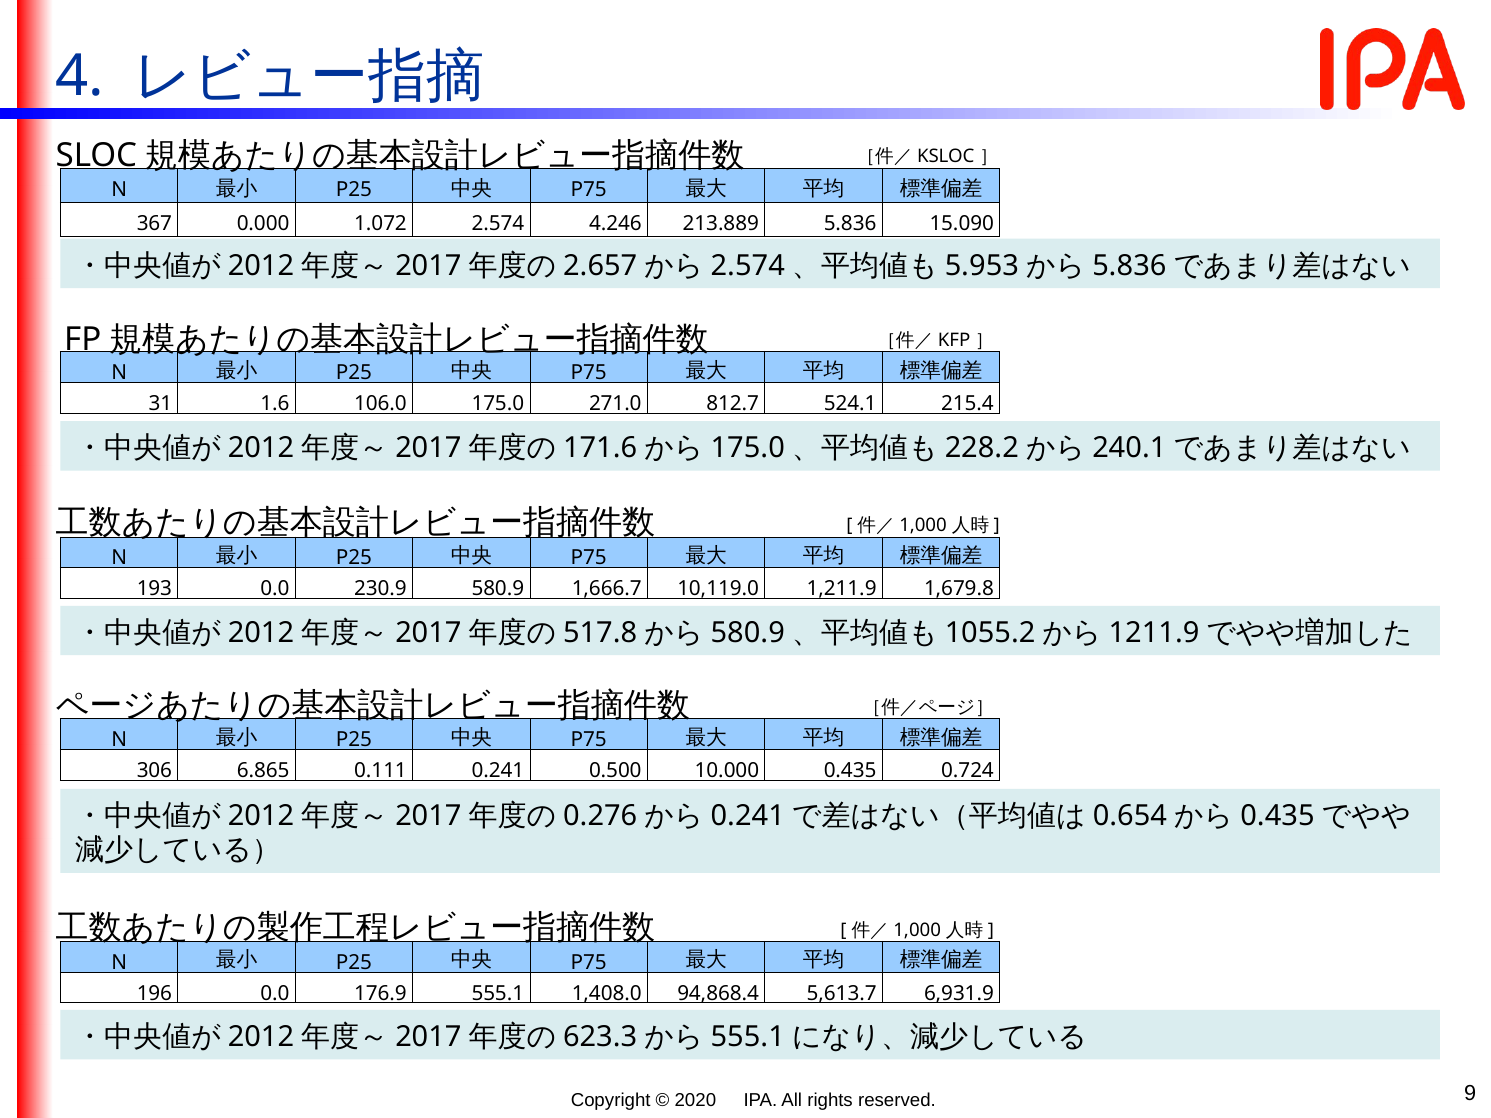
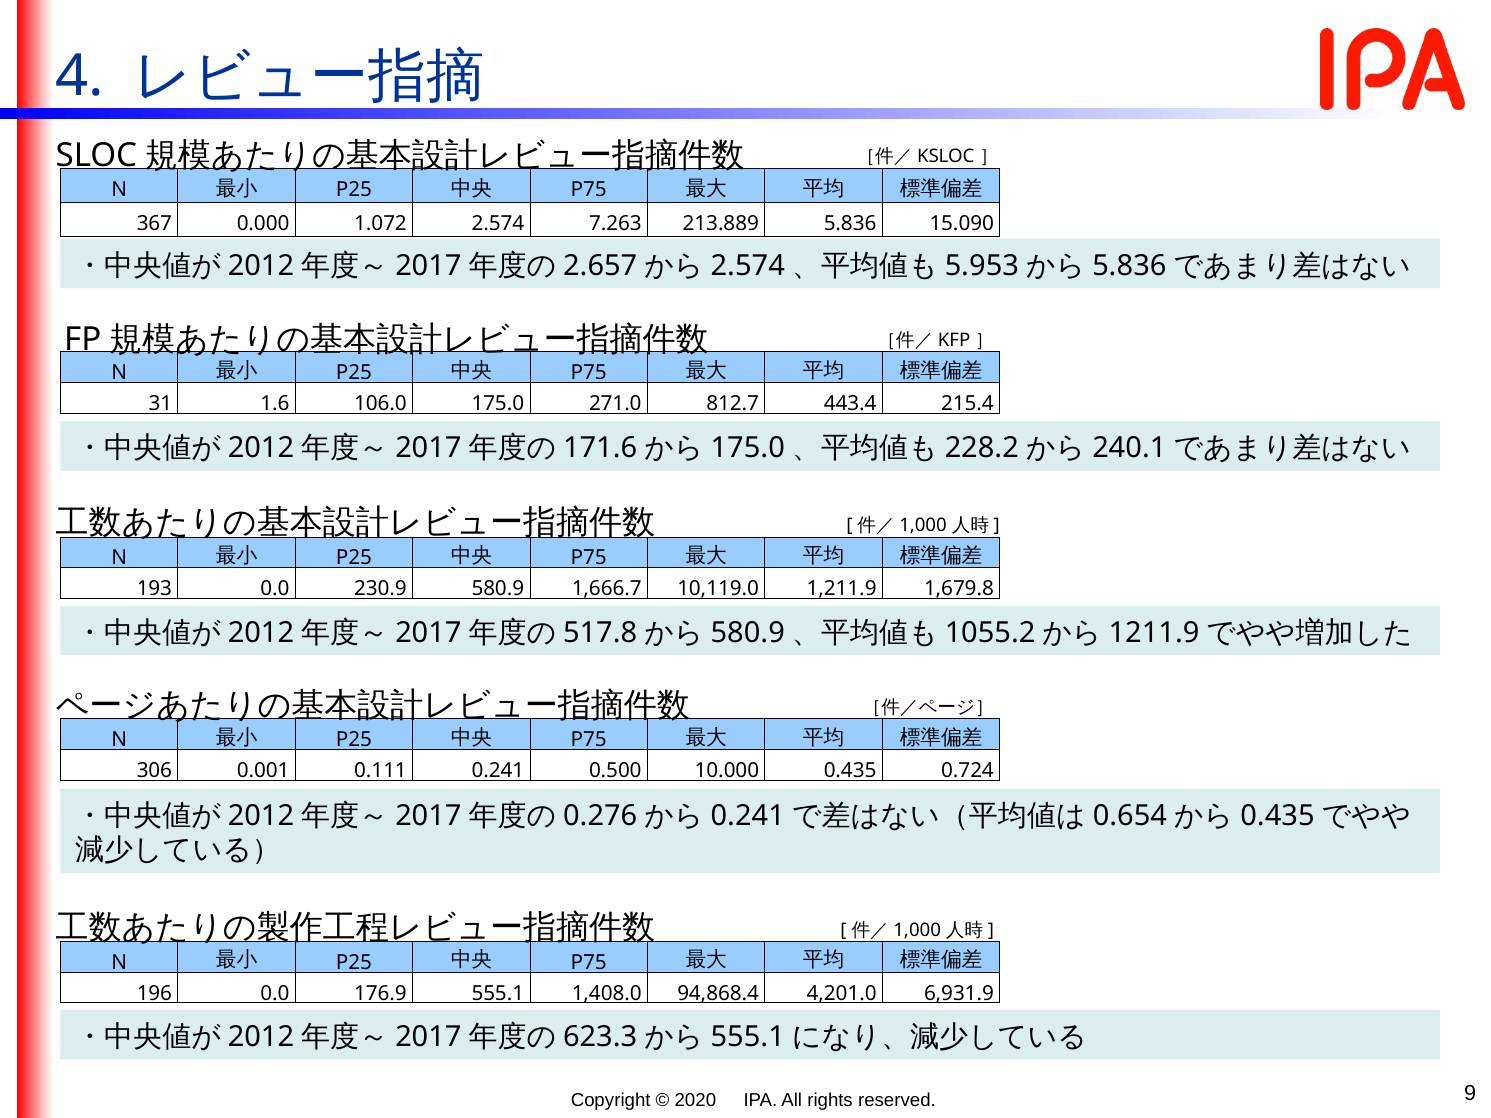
4.246: 4.246 -> 7.263 (615, 224)
524.1: 524.1 -> 443.4 (850, 403)
6.865: 6.865 -> 0.001 (263, 771)
5,613.7: 5,613.7 -> 4,201.0 (842, 993)
